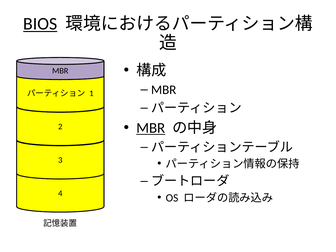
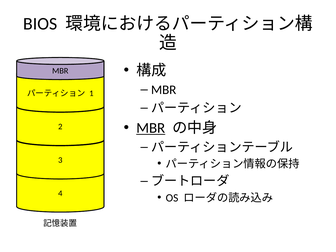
BIOS underline: present -> none (40, 24)
